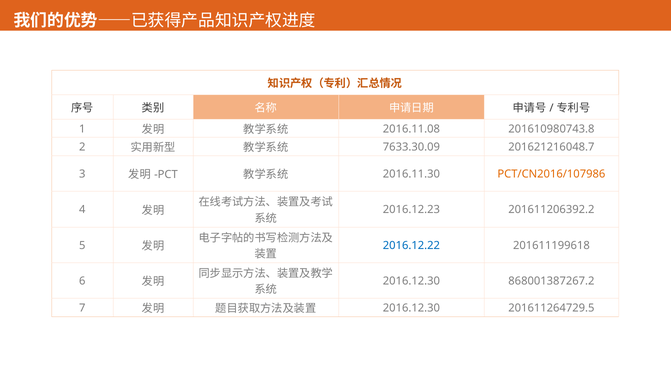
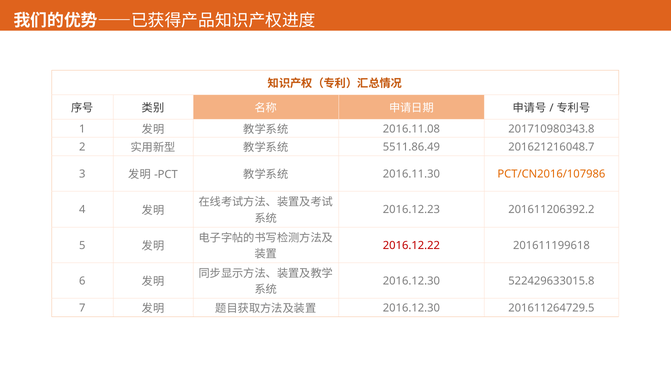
201610980743.8: 201610980743.8 -> 201710980343.8 (551, 129)
7633.30.09: 7633.30.09 -> 5511.86.49 (411, 147)
2016.12.22 colour: blue -> red (411, 245)
868001387267.2: 868001387267.2 -> 522429633015.8 (551, 281)
